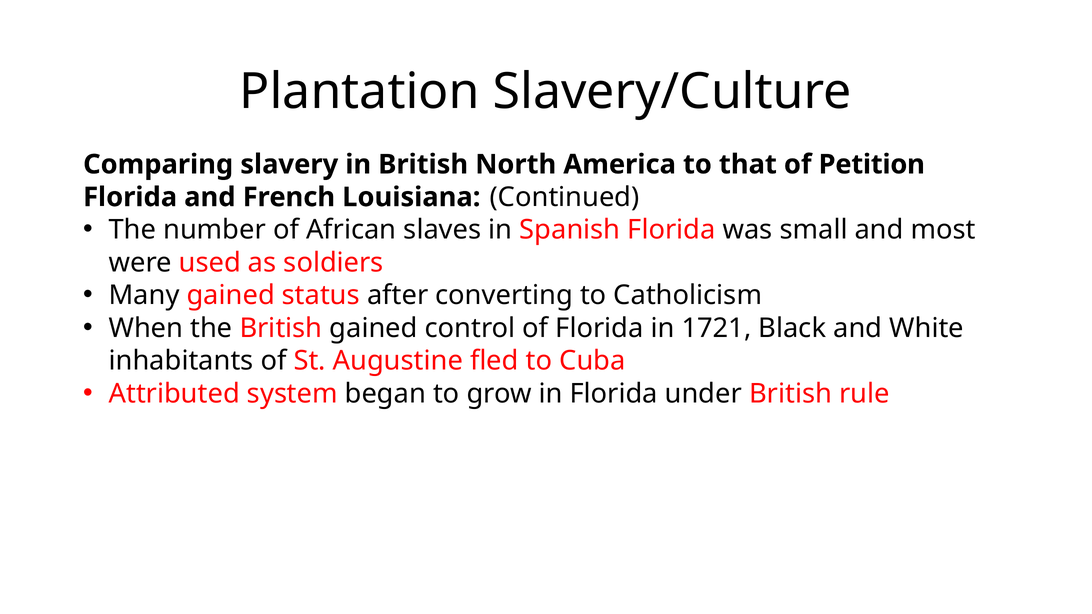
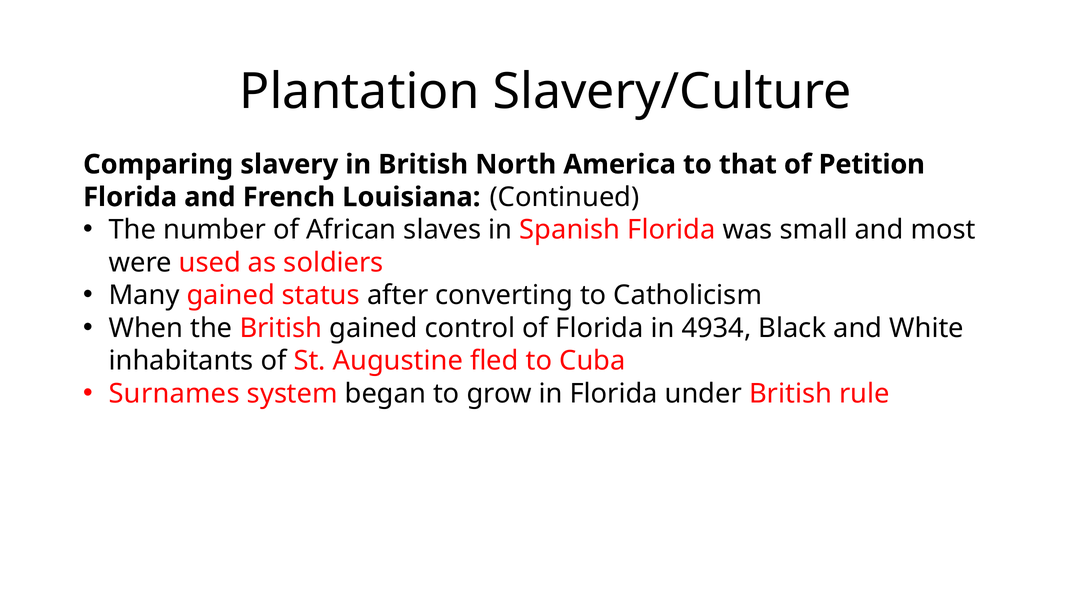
1721: 1721 -> 4934 (716, 328)
Attributed: Attributed -> Surnames (174, 394)
